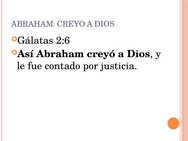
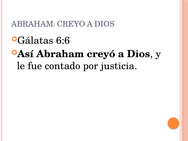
2:6: 2:6 -> 6:6 (63, 40)
